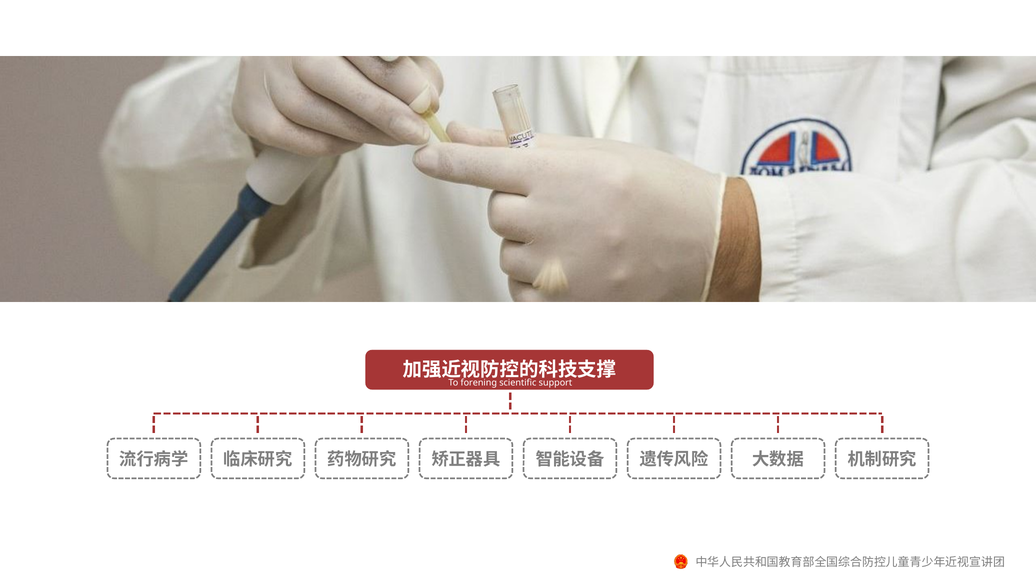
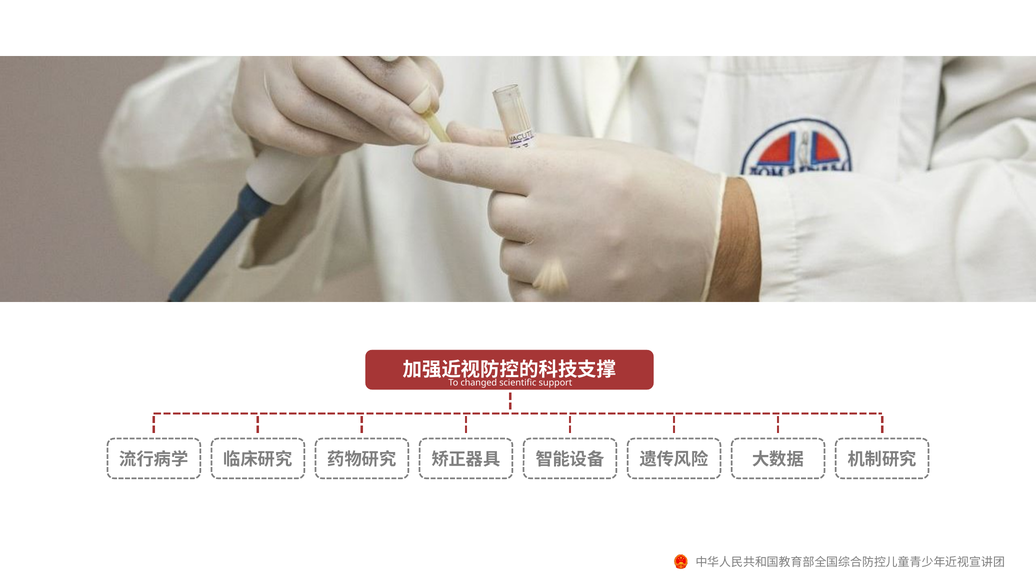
forening: forening -> changed (479, 382)
